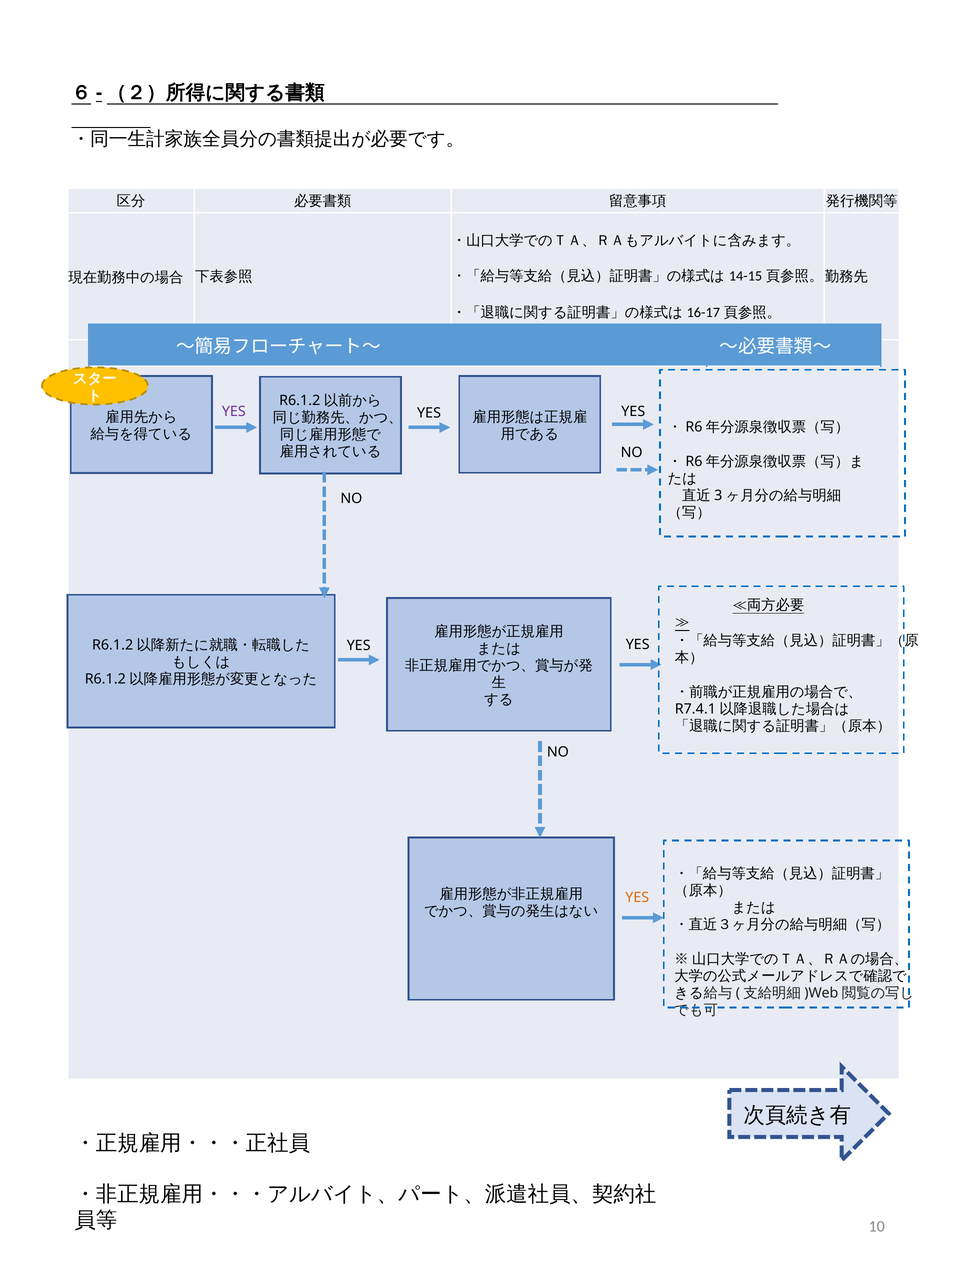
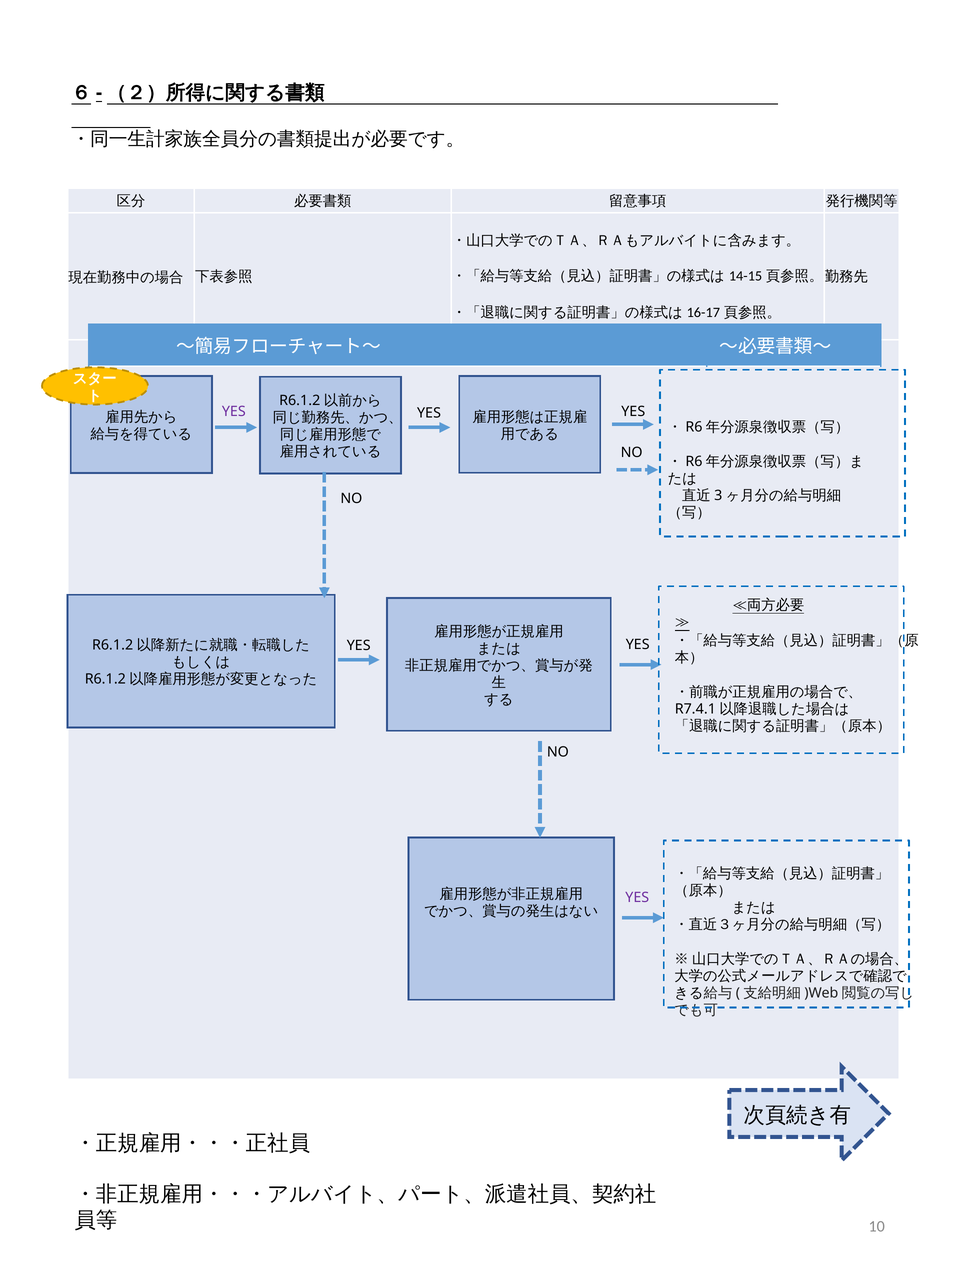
YES colour: orange -> purple (637, 898)
